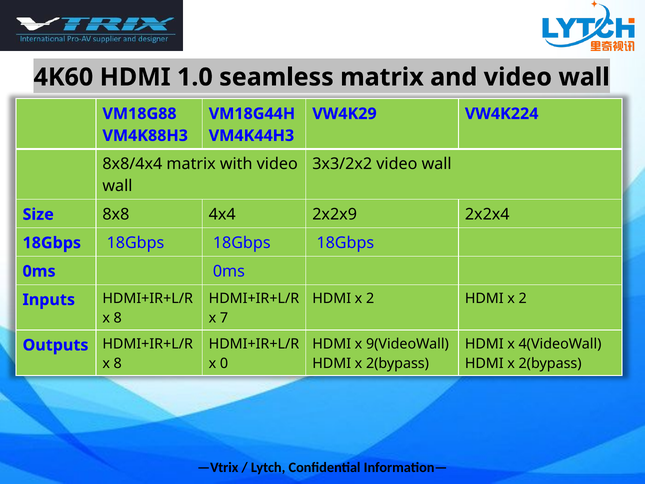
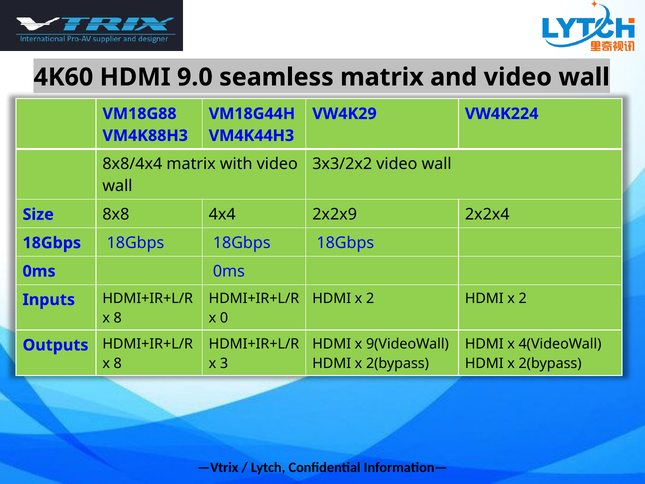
1.0: 1.0 -> 9.0 (195, 77)
7: 7 -> 0 (224, 318)
0: 0 -> 3 (224, 363)
